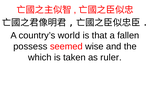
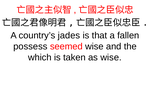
world: world -> jades (69, 36)
as ruler: ruler -> wise (111, 58)
